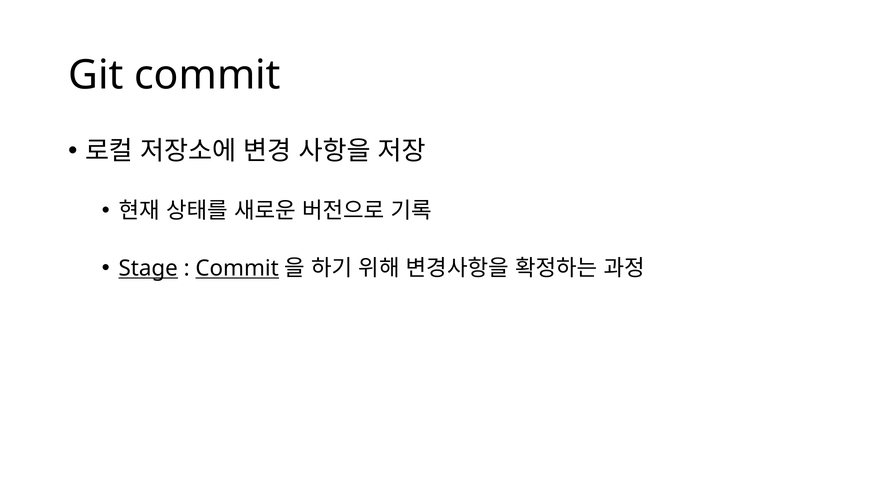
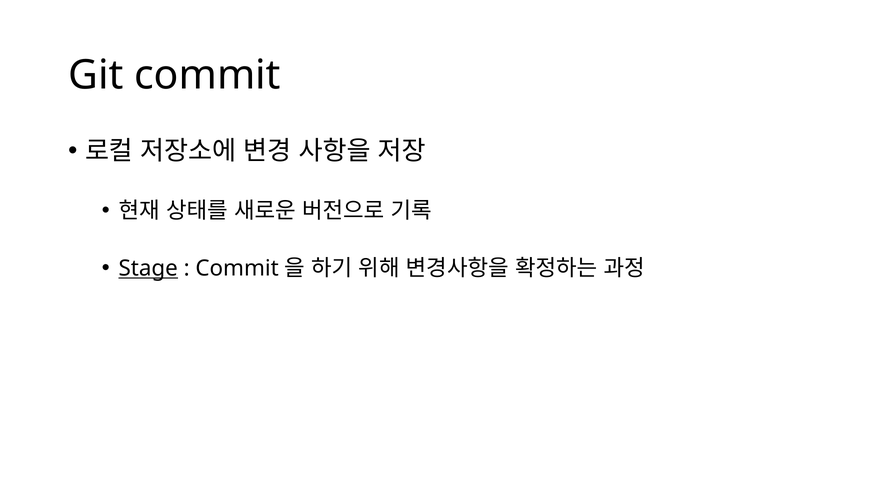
Commit underline: present -> none (237, 269)
